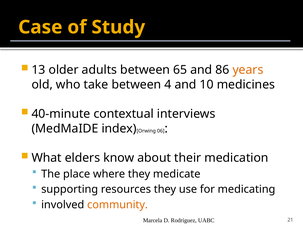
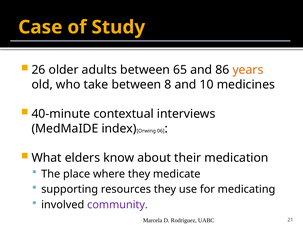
13: 13 -> 26 (38, 70)
4: 4 -> 8 (168, 85)
community colour: orange -> purple (117, 205)
